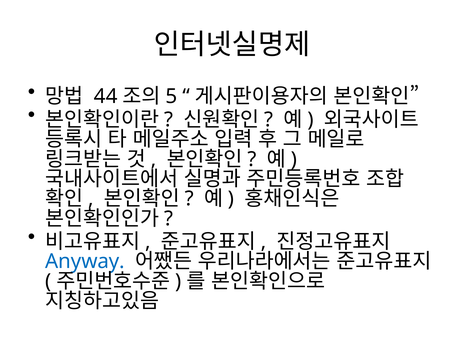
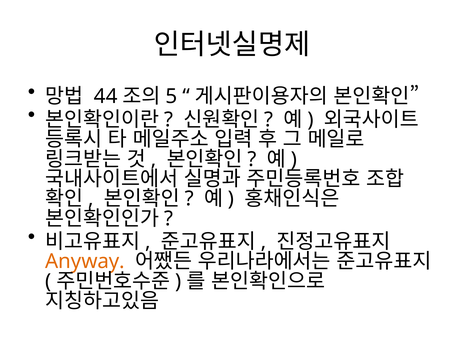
Anyway colour: blue -> orange (85, 262)
